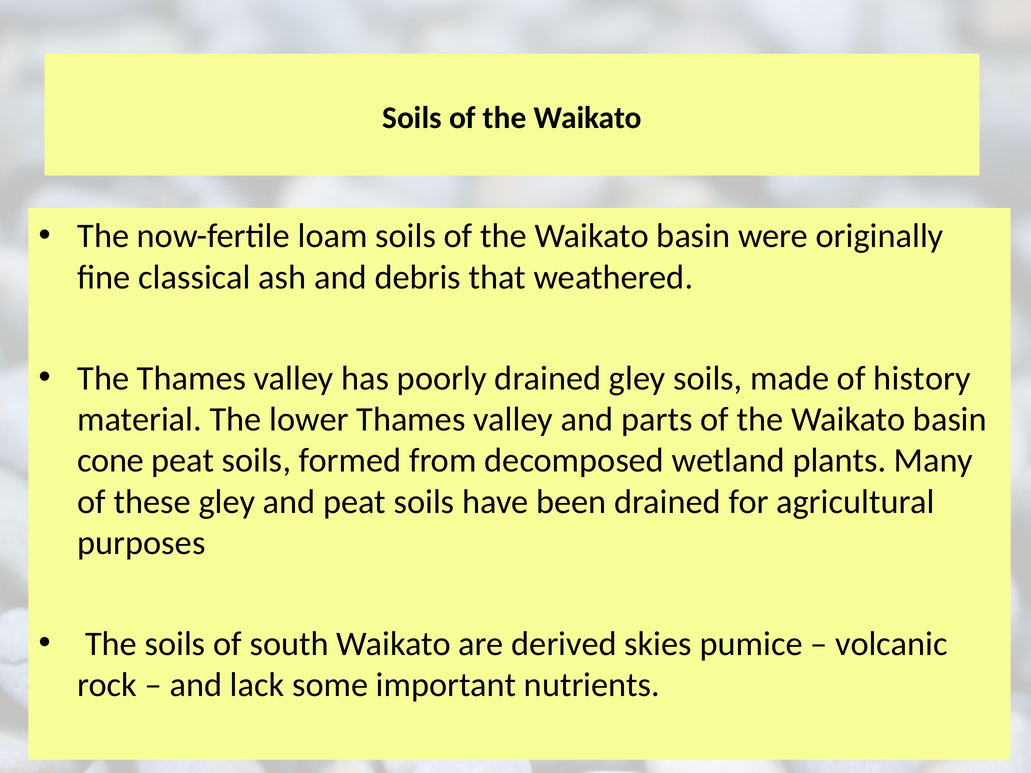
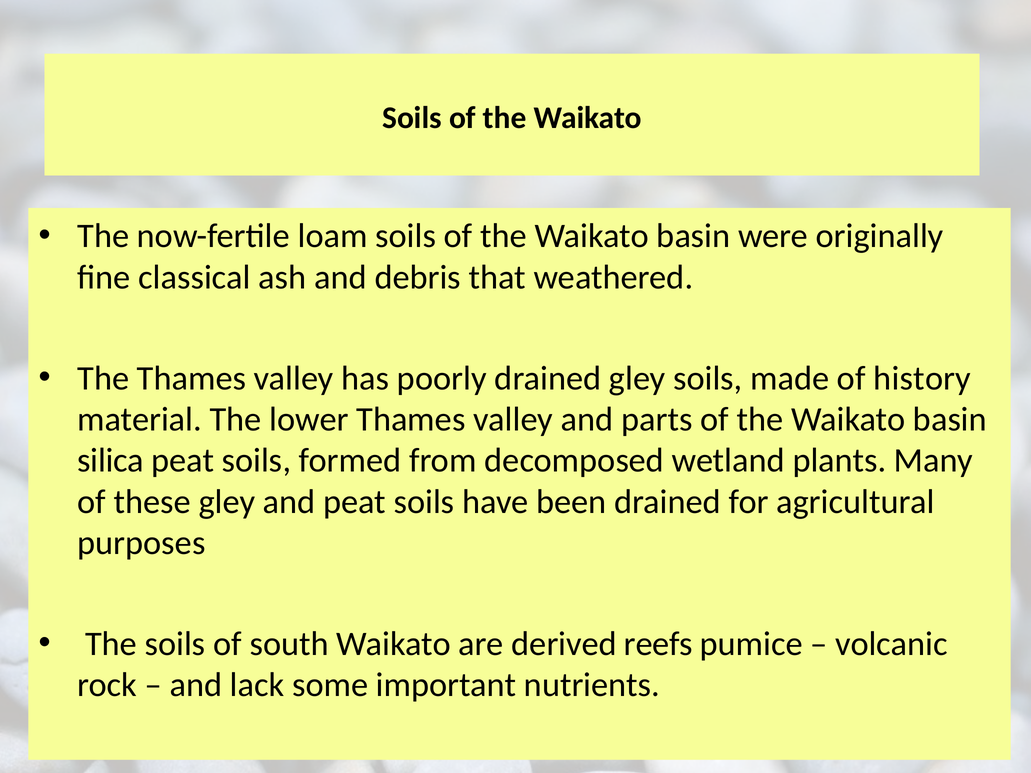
cone: cone -> silica (111, 461)
skies: skies -> reefs (658, 644)
